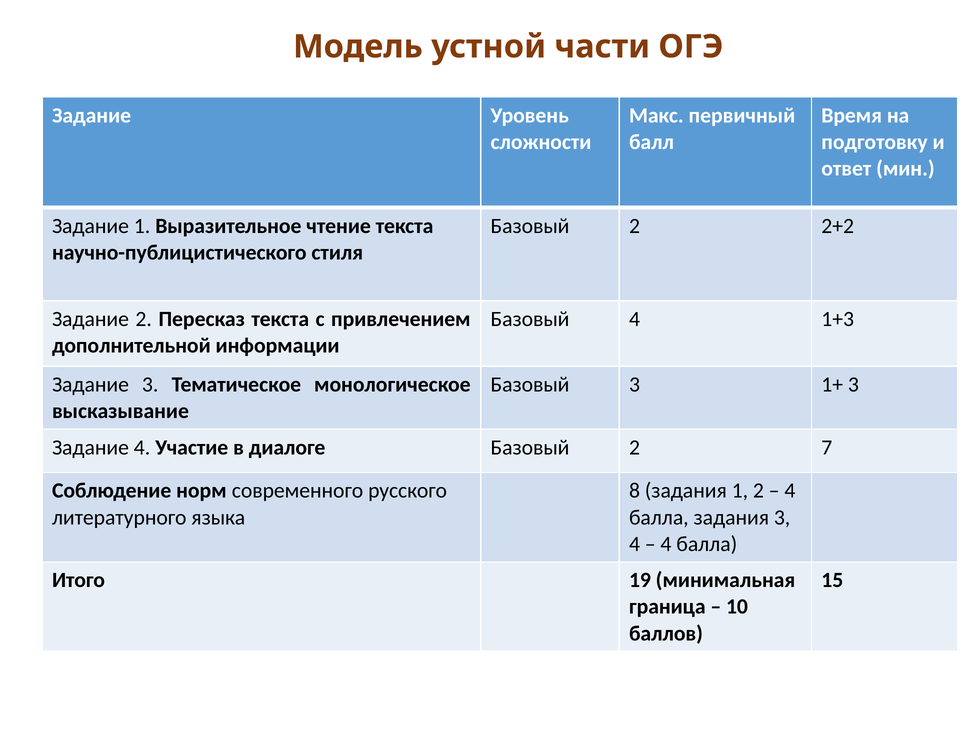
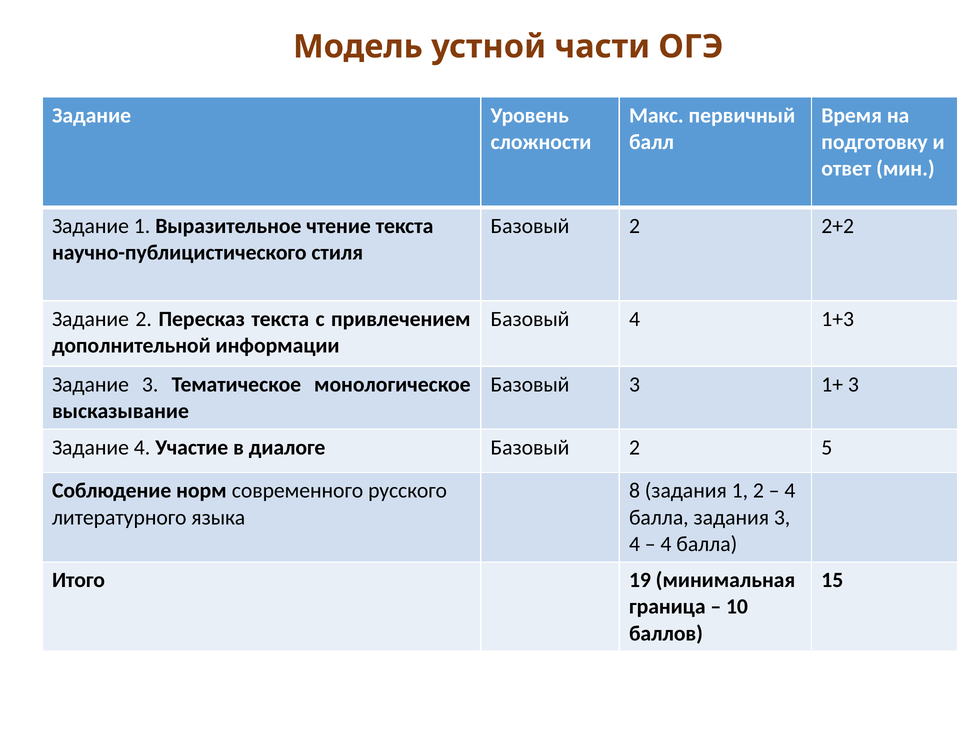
7: 7 -> 5 (827, 447)
